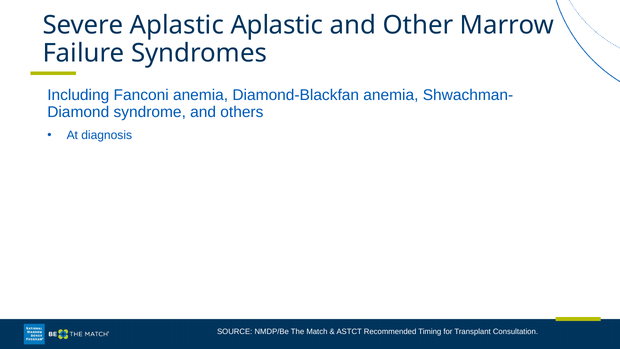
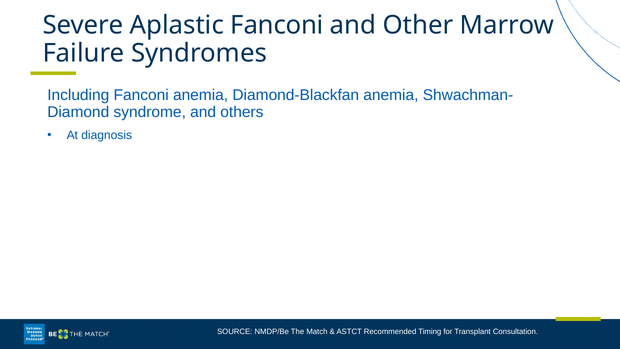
Aplastic Aplastic: Aplastic -> Fanconi (277, 25)
